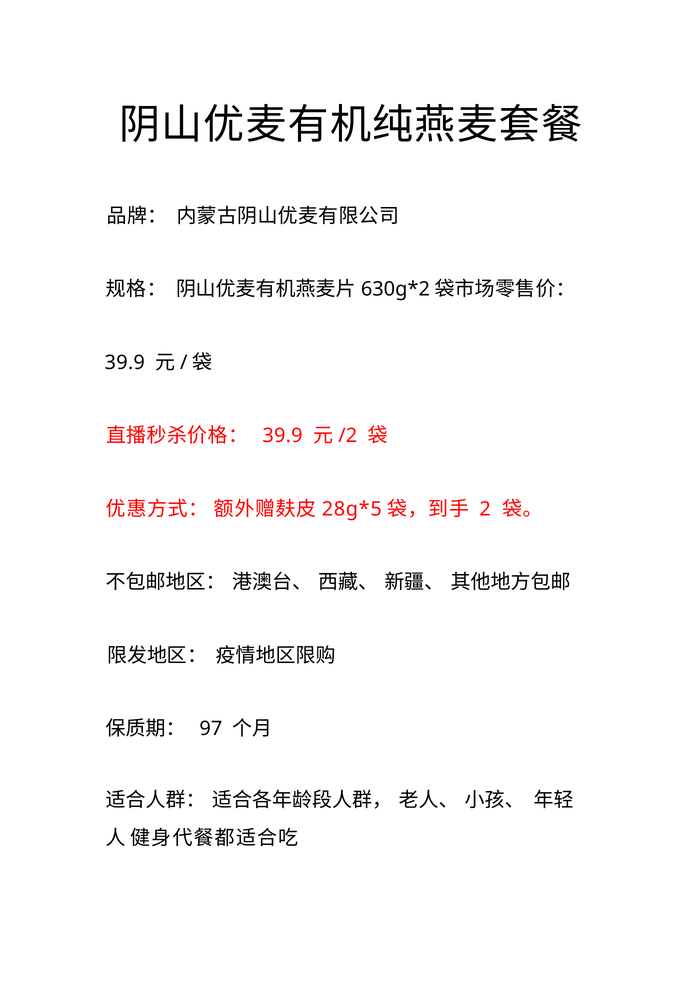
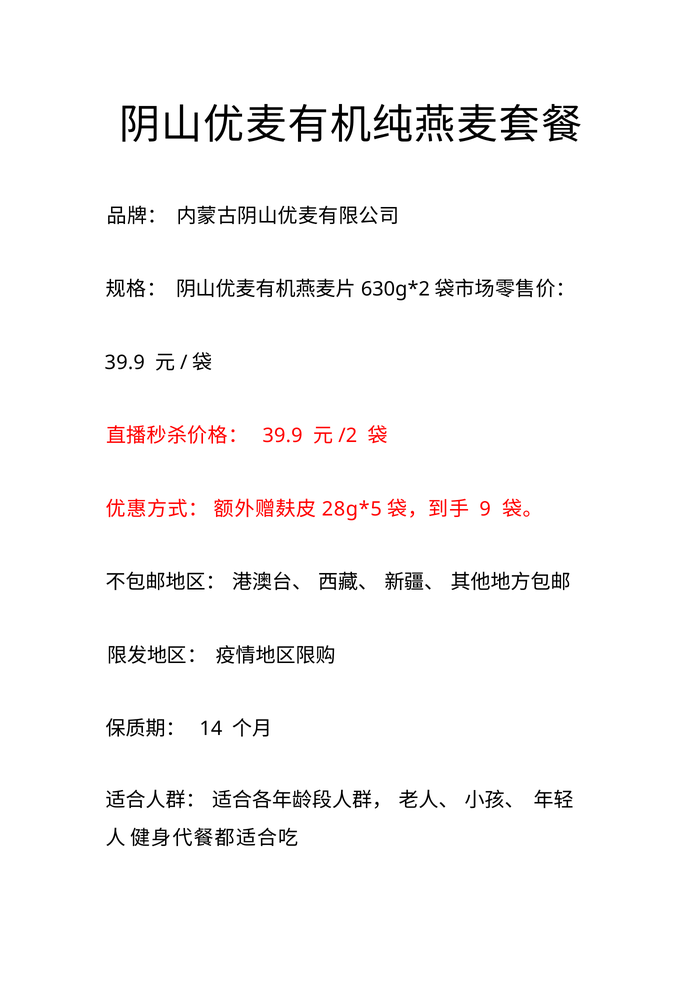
2: 2 -> 9 (485, 509)
97: 97 -> 14 (211, 729)
